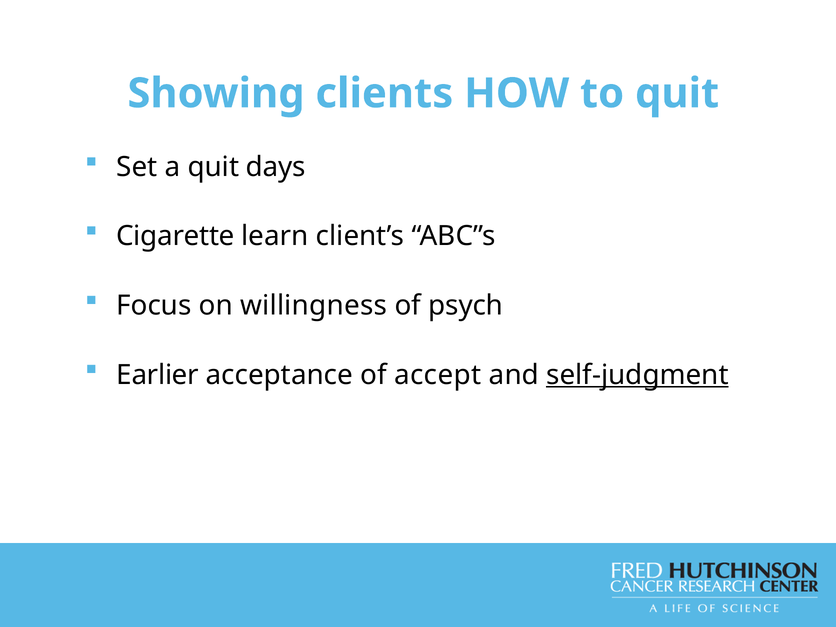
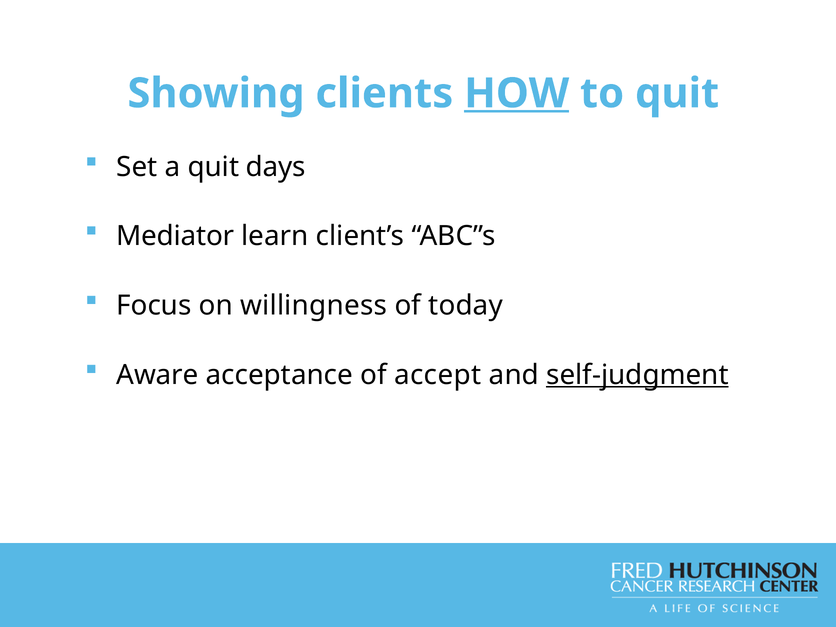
HOW underline: none -> present (517, 94)
Cigarette: Cigarette -> Mediator (175, 236)
psych: psych -> today (466, 306)
Earlier: Earlier -> Aware (157, 375)
